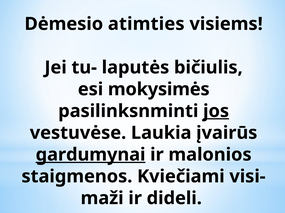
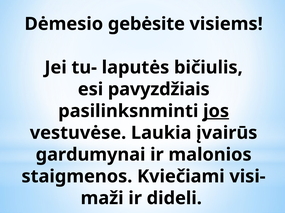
atimties: atimties -> gebėsite (146, 24)
mokysimės: mokysimės -> pavyzdžiais (159, 90)
gardumynai underline: present -> none (91, 155)
